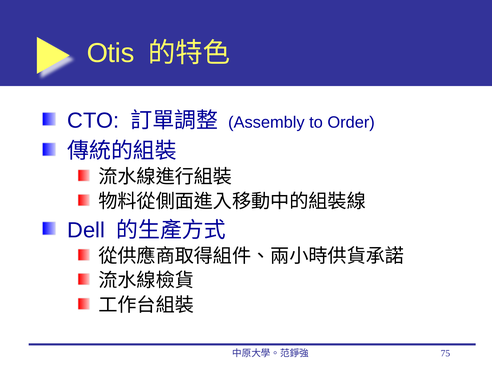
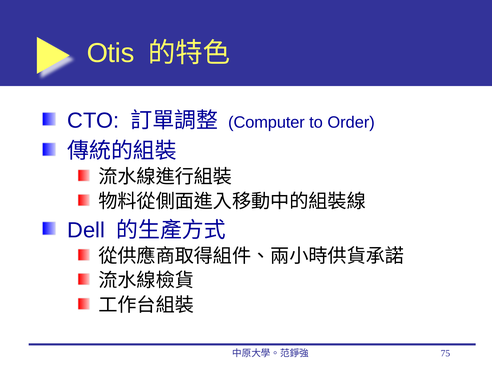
Assembly: Assembly -> Computer (266, 123)
